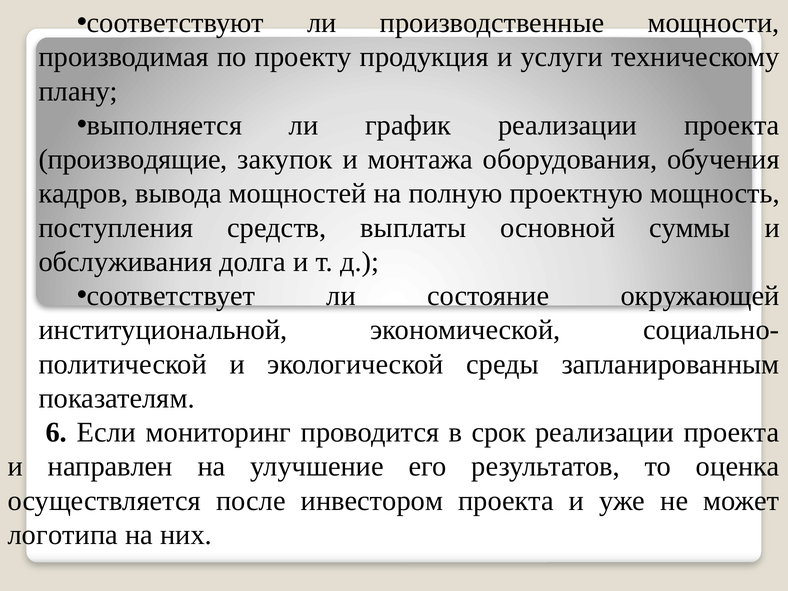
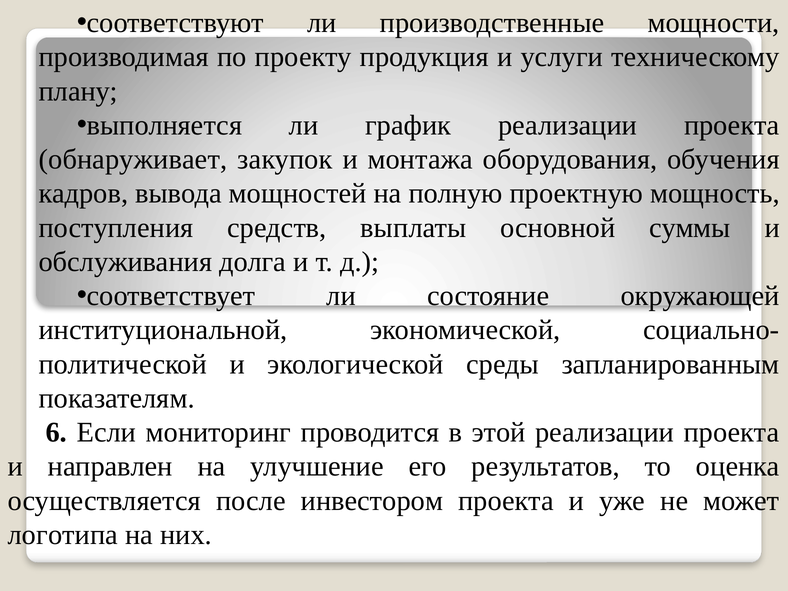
производящие: производящие -> обнаруживает (133, 159)
срок: срок -> этой (499, 432)
